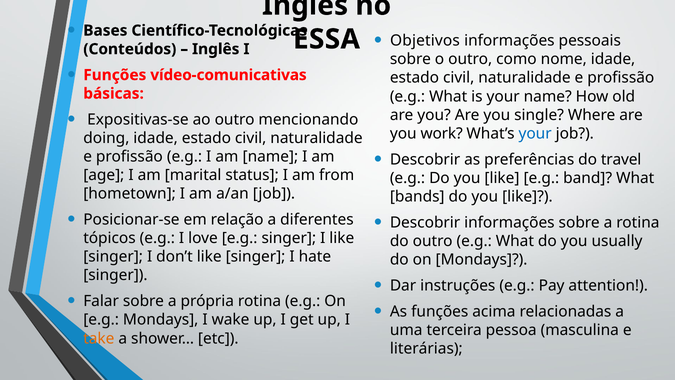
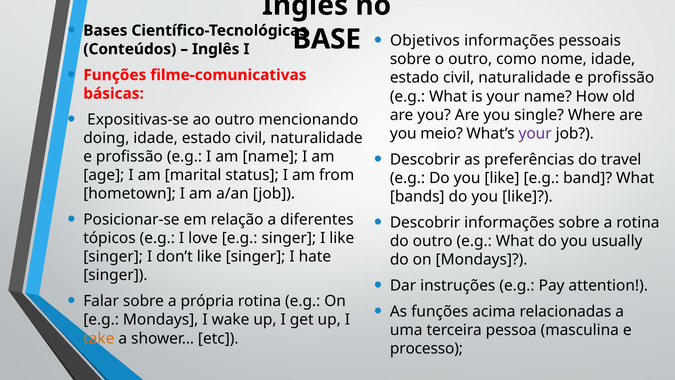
ESSA: ESSA -> BASE (327, 39)
vídeo-comunicativas: vídeo-comunicativas -> filme-comunicativas (228, 75)
work: work -> meio (442, 133)
your colour: blue -> purple (535, 133)
literárias: literárias -> processo (426, 348)
